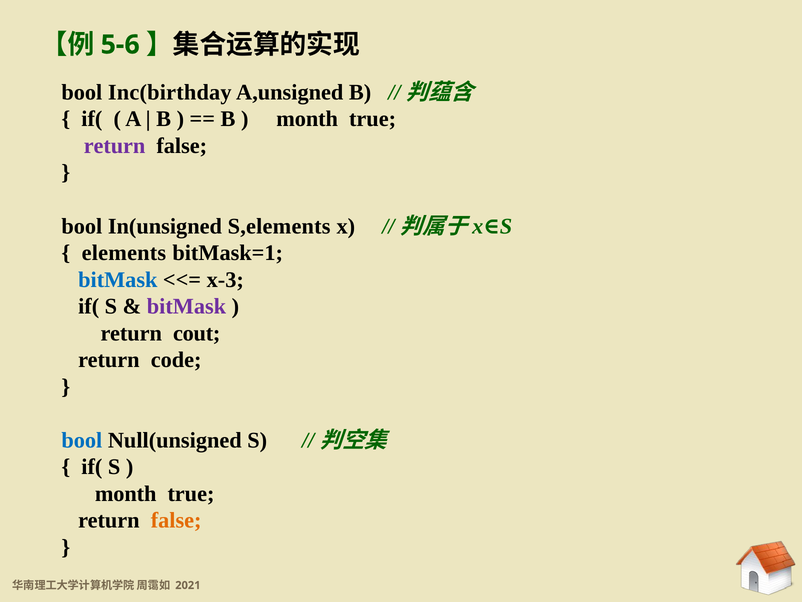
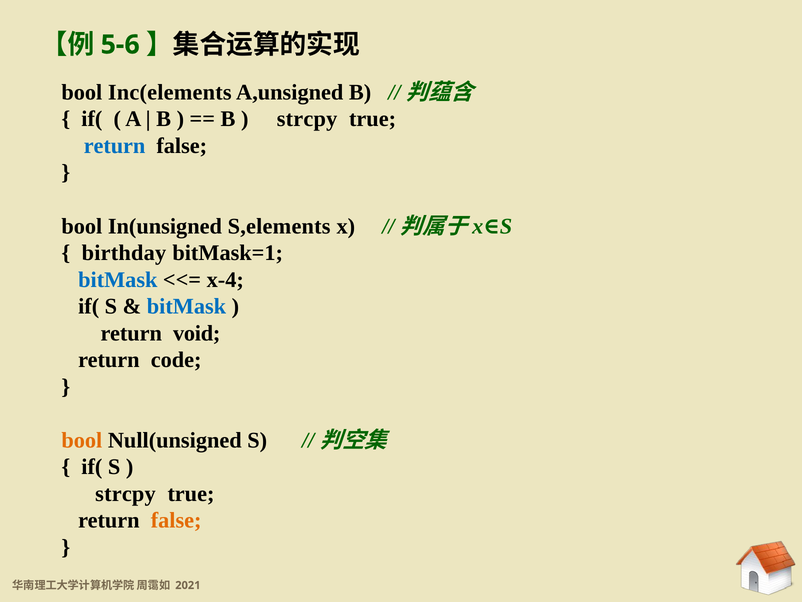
Inc(birthday: Inc(birthday -> Inc(elements (170, 92)
month: month -> strcpy (307, 119)
return colour: purple -> blue (115, 146)
elements: elements -> birthday (124, 253)
x-3: x-3 -> x-4 (225, 279)
bitMask colour: purple -> blue (186, 306)
cout: cout -> void (197, 333)
bool colour: blue -> orange (82, 440)
month: month -> strcpy (125, 493)
